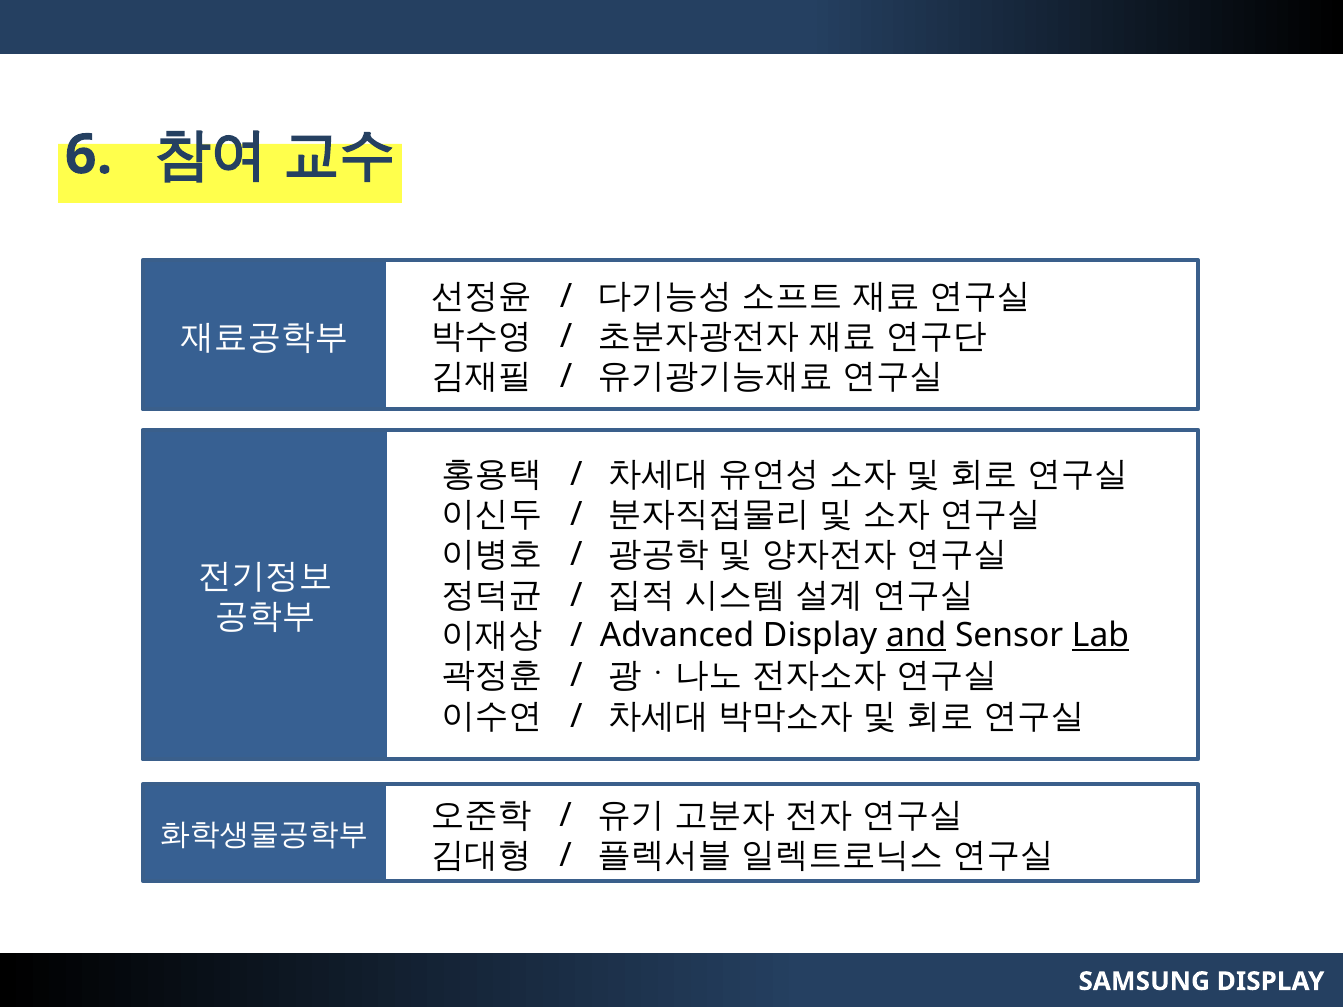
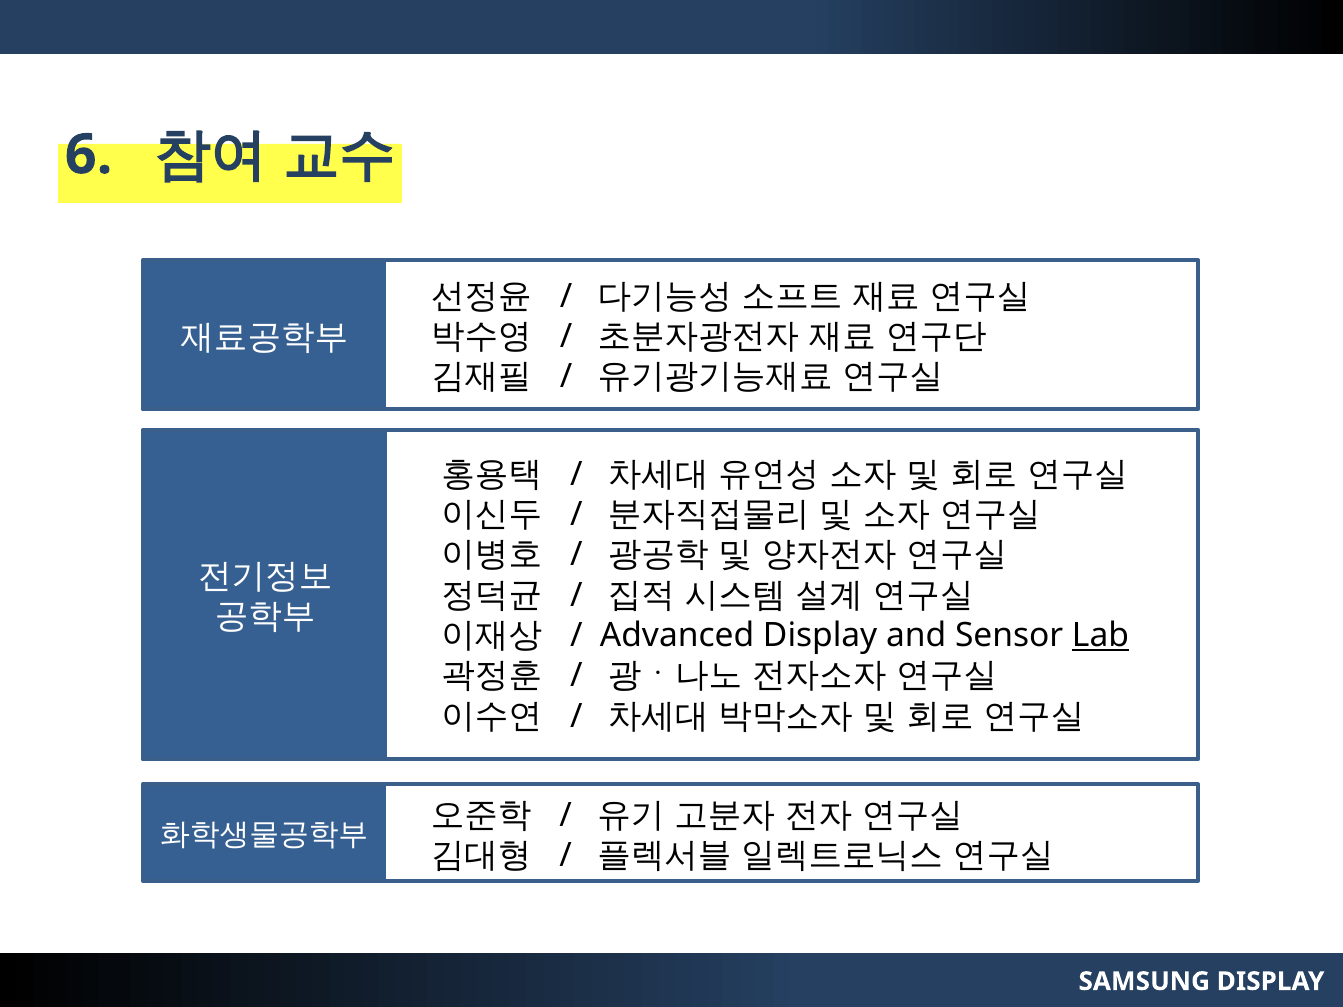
and underline: present -> none (916, 636)
